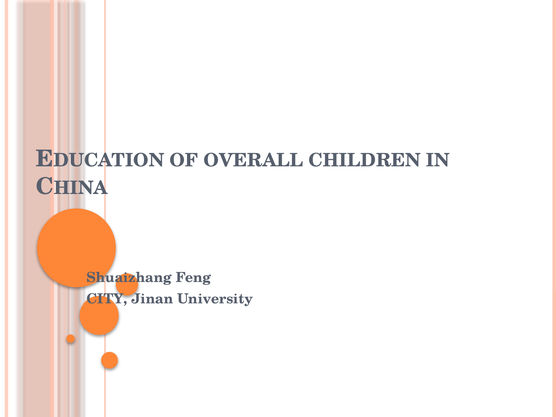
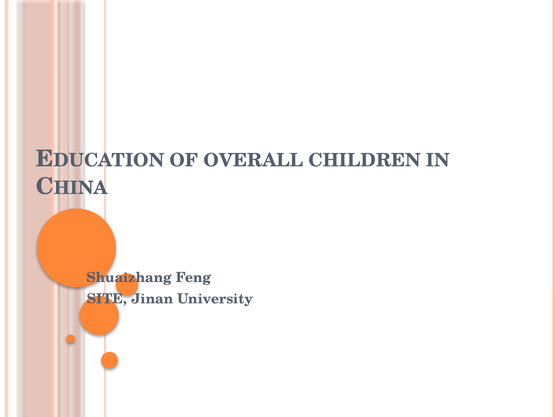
CITY: CITY -> SITE (107, 299)
